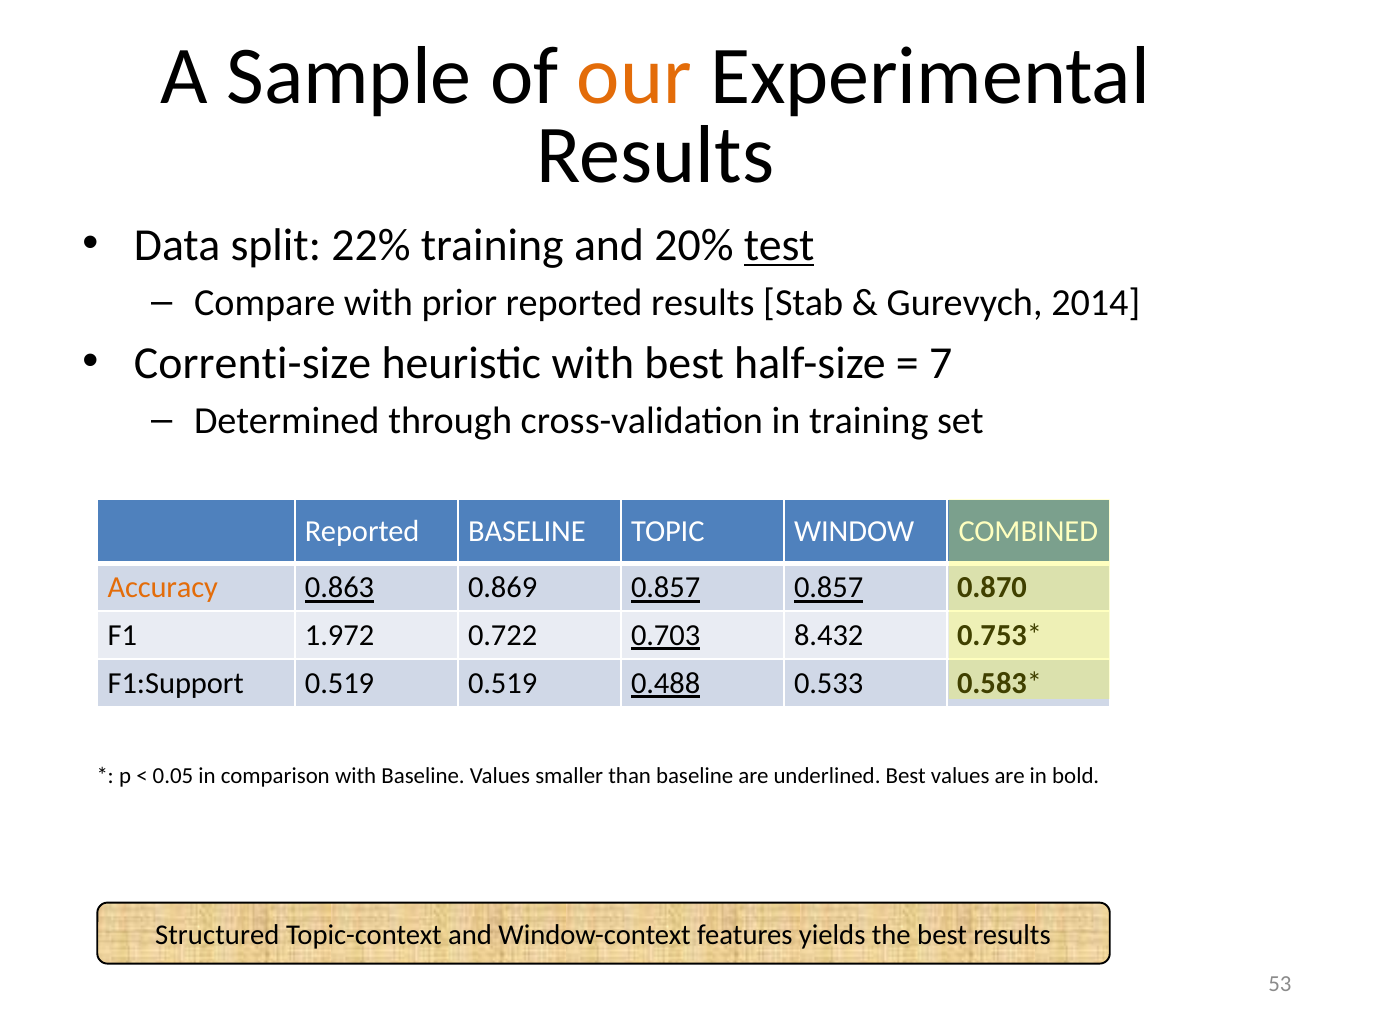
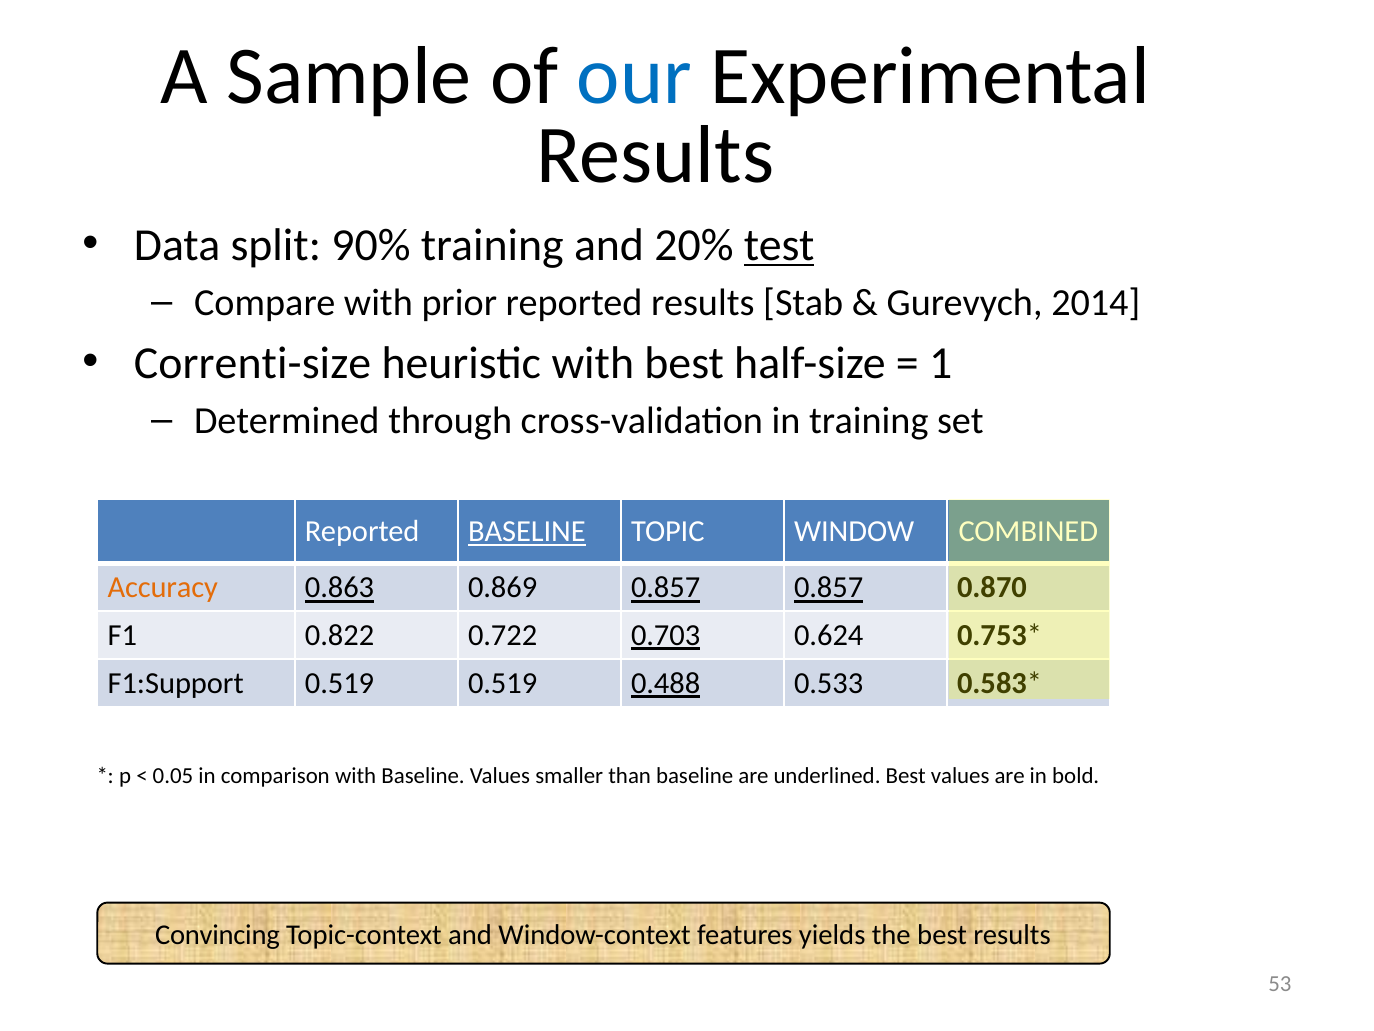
our colour: orange -> blue (634, 77)
22%: 22% -> 90% (371, 245)
7: 7 -> 1 (941, 363)
BASELINE underline: none -> present (527, 532)
1.972: 1.972 -> 0.822 (340, 635)
8.432: 8.432 -> 0.624 (829, 635)
Structured: Structured -> Convincing (217, 935)
